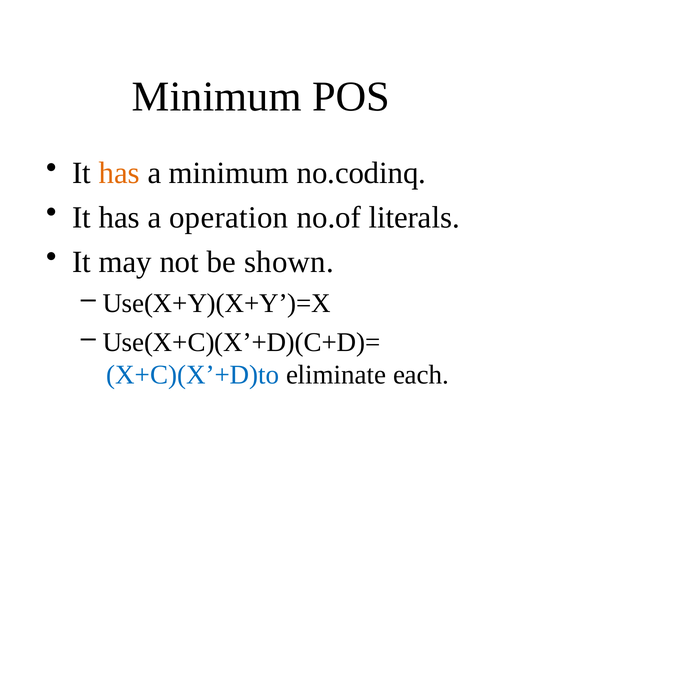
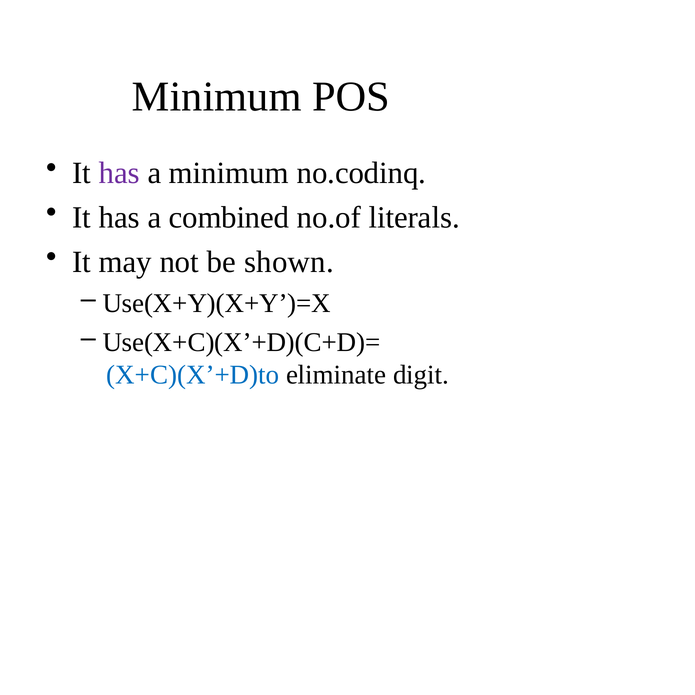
has colour: orange -> purple (119, 173)
operation: operation -> combined (229, 218)
each: each -> digit (421, 375)
